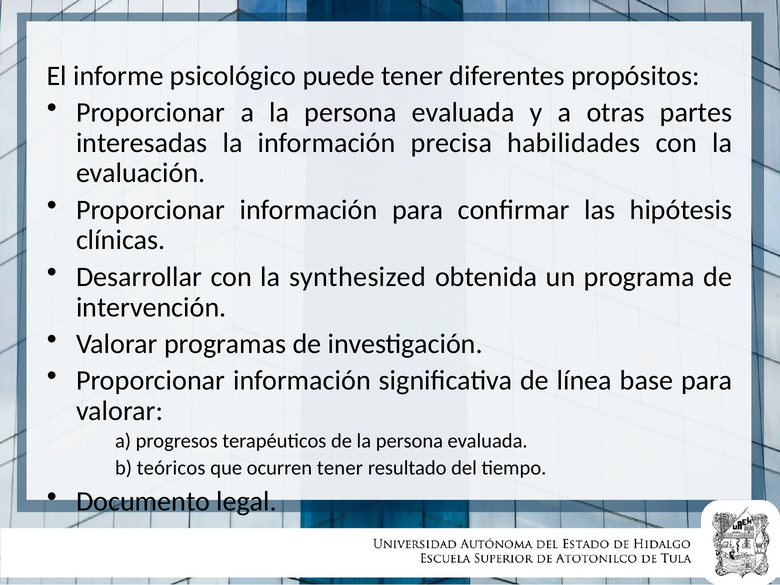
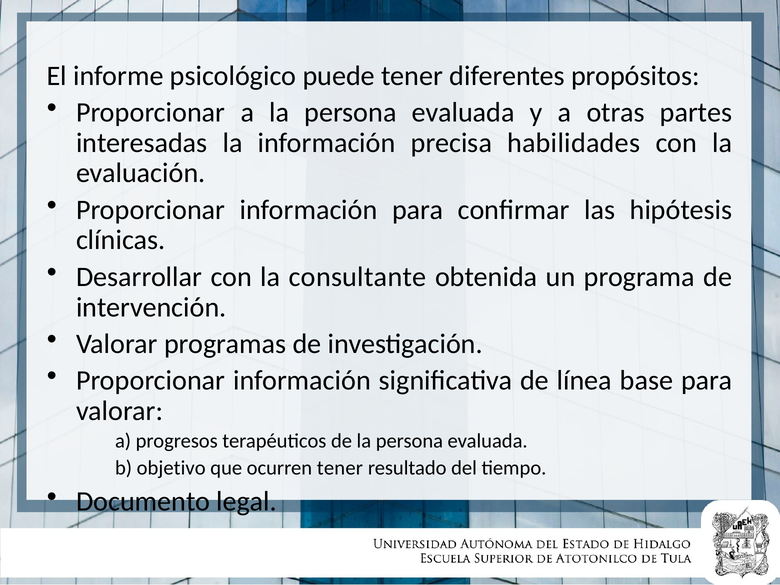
synthesized: synthesized -> consultante (358, 277)
teóricos: teóricos -> objetivo (171, 468)
